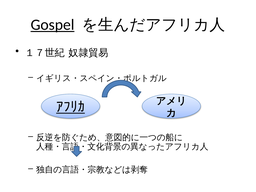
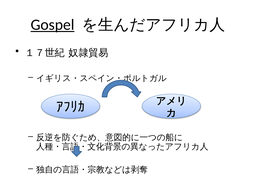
ｱﾌﾘｶ underline: present -> none (71, 107)
